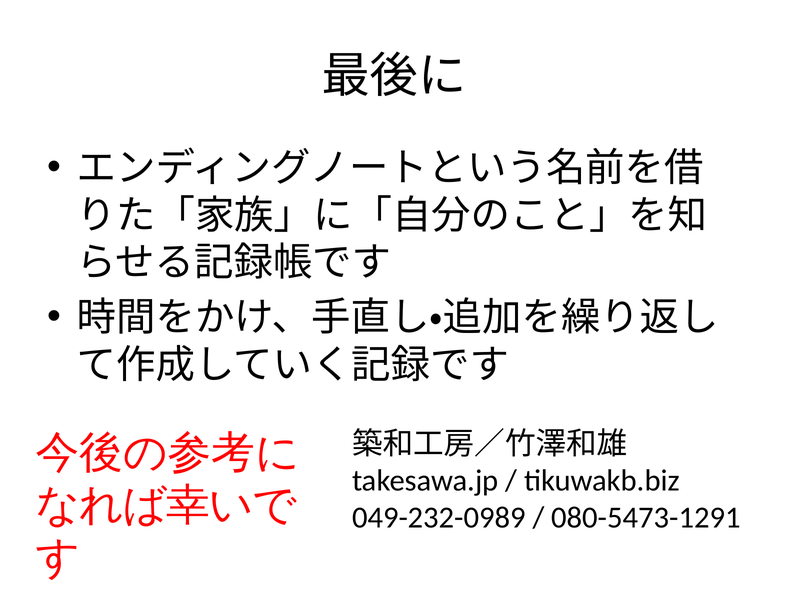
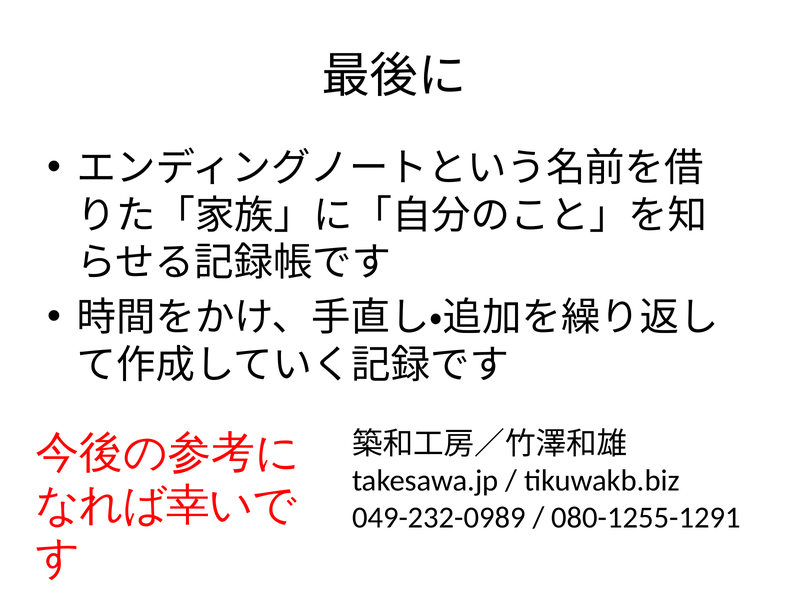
080-5473-1291: 080-5473-1291 -> 080-1255-1291 (646, 518)
